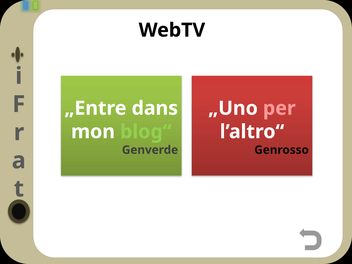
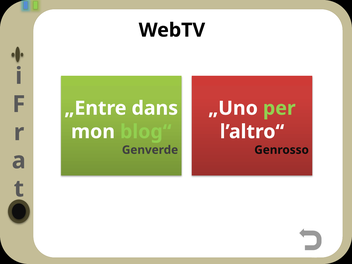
per colour: pink -> light green (279, 108)
